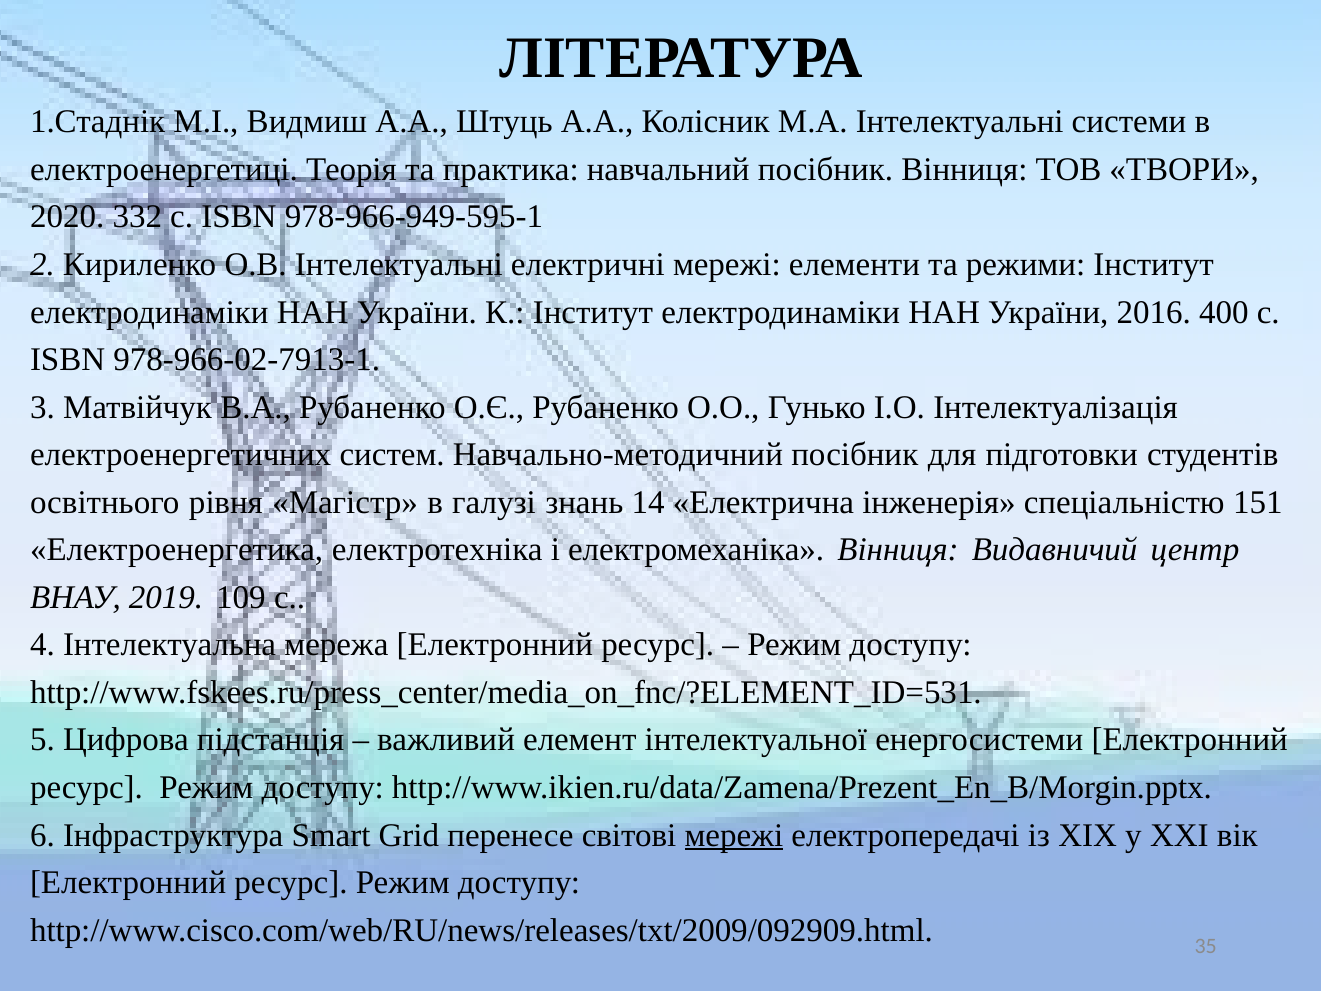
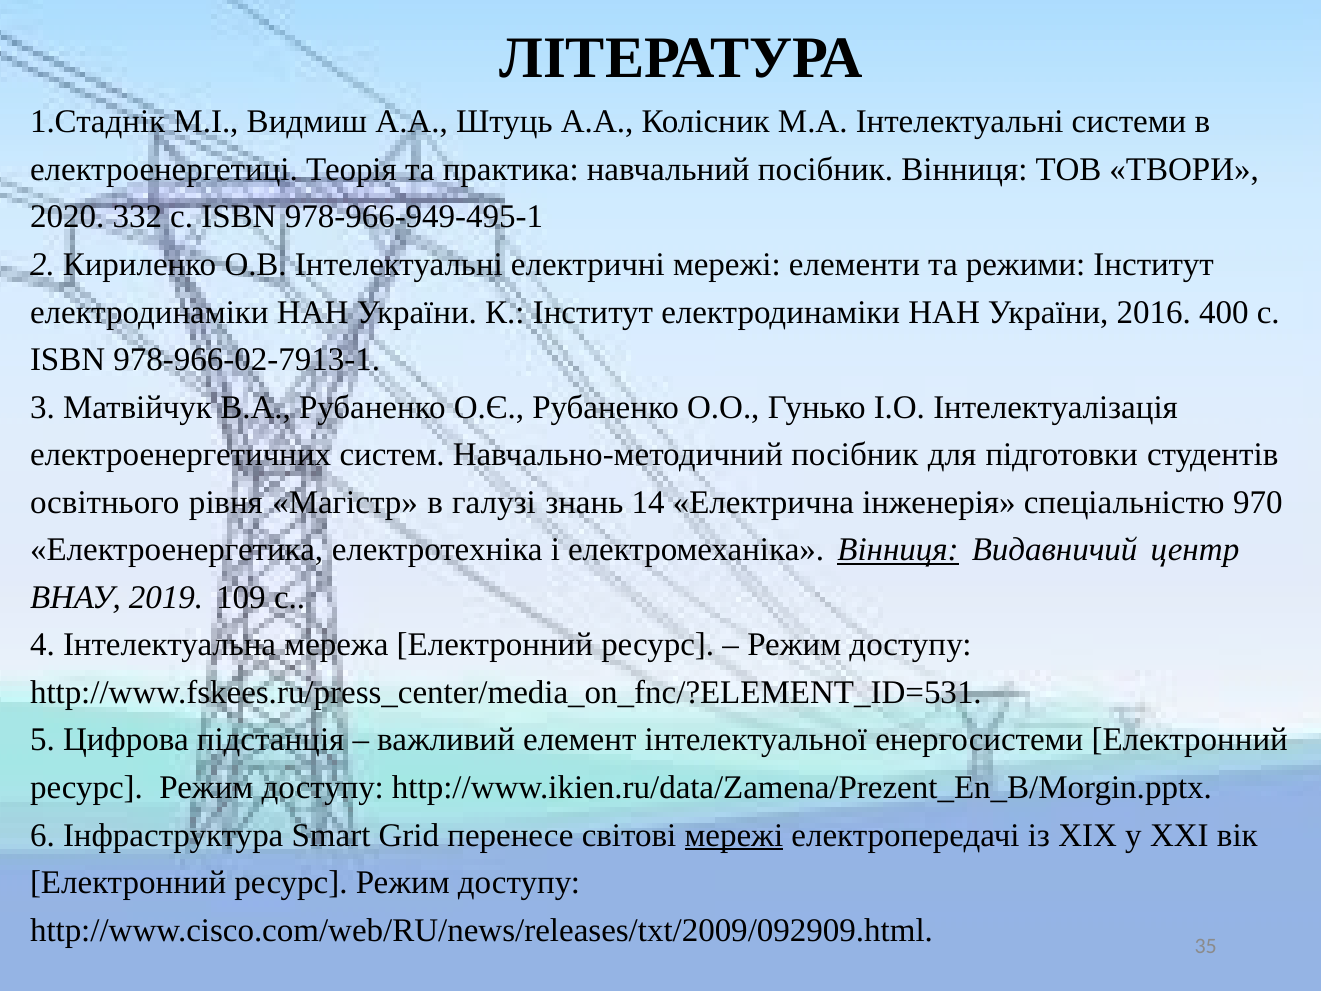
978-966-949-595-1: 978-966-949-595-1 -> 978-966-949-495-1 (414, 217)
151: 151 -> 970 (1258, 502)
Вінниця underline: none -> present (898, 550)
